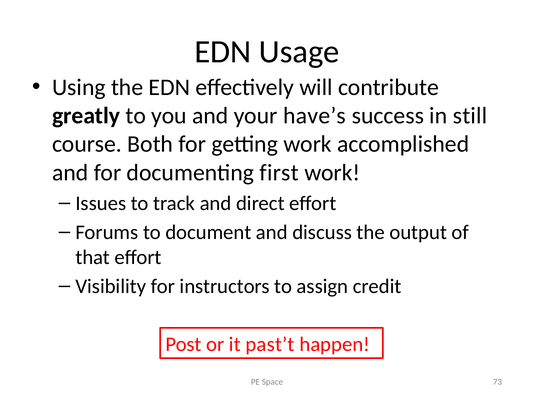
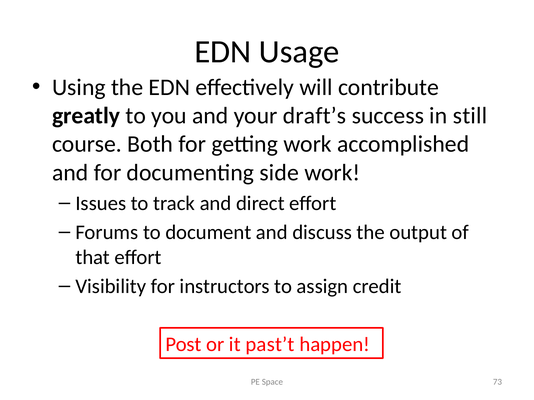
have’s: have’s -> draft’s (315, 116)
first: first -> side (279, 173)
